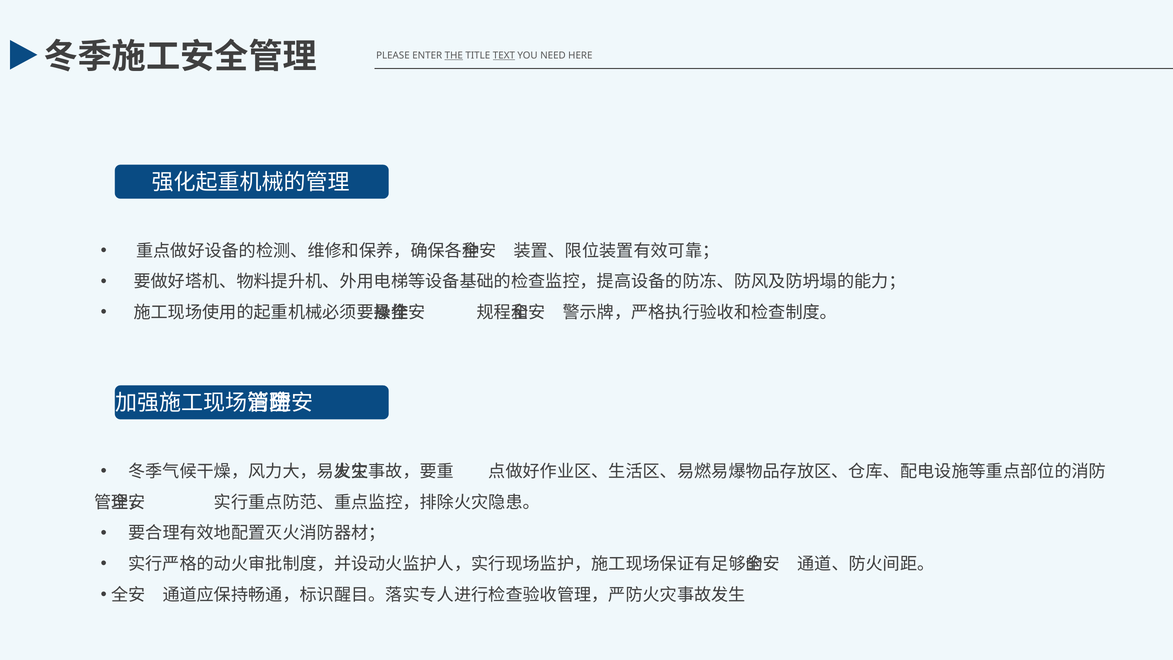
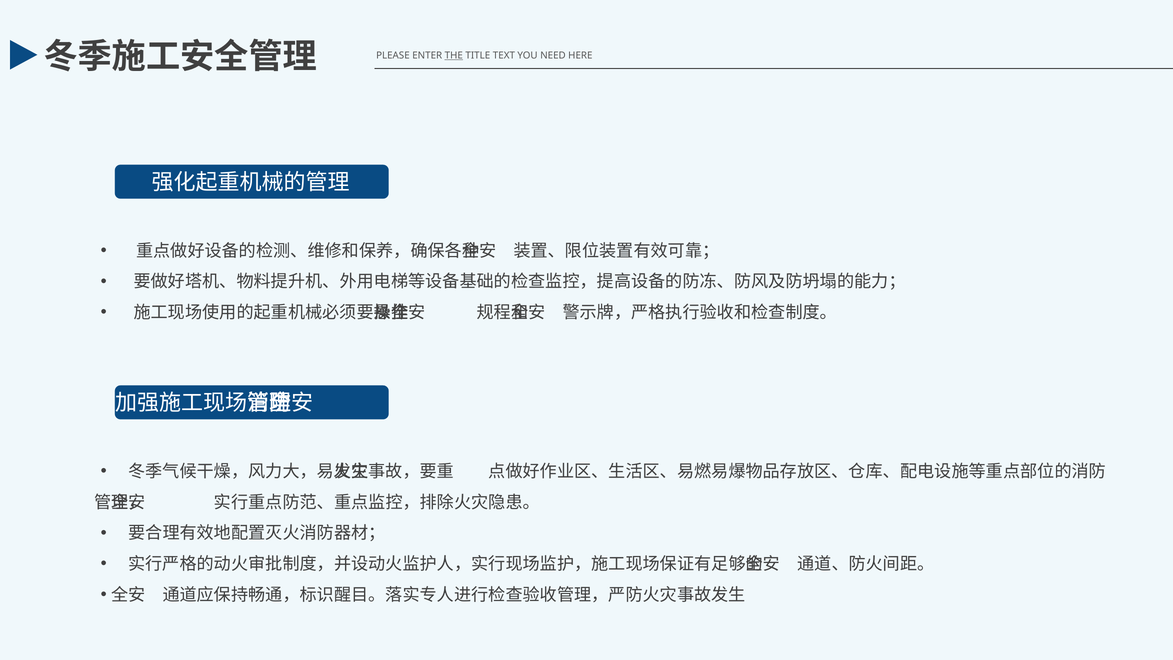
TEXT underline: present -> none (504, 55)
